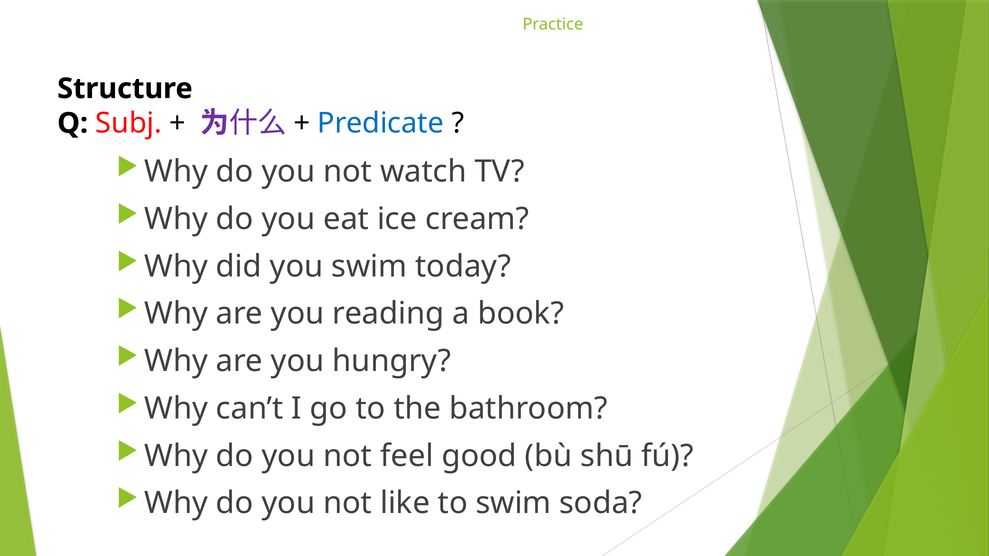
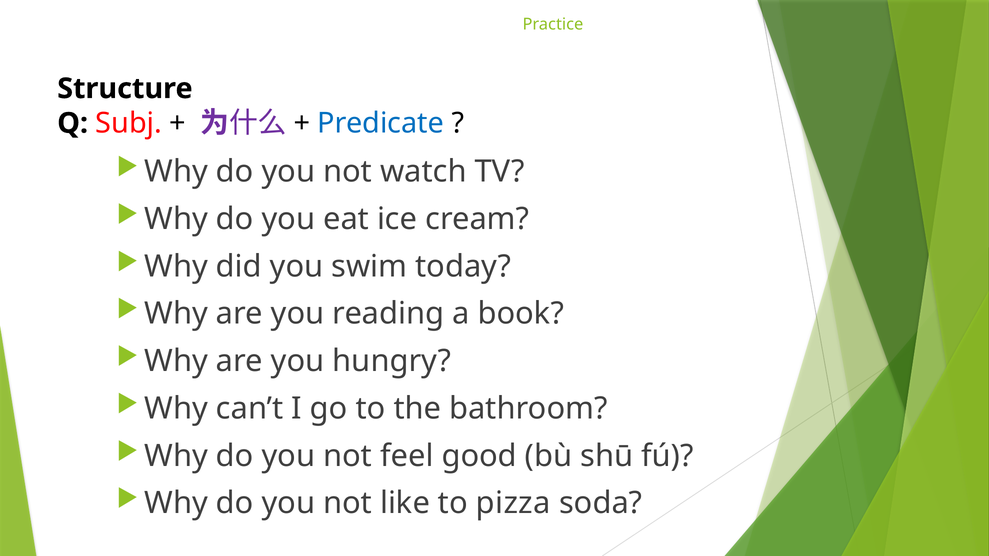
to swim: swim -> pizza (513, 503)
